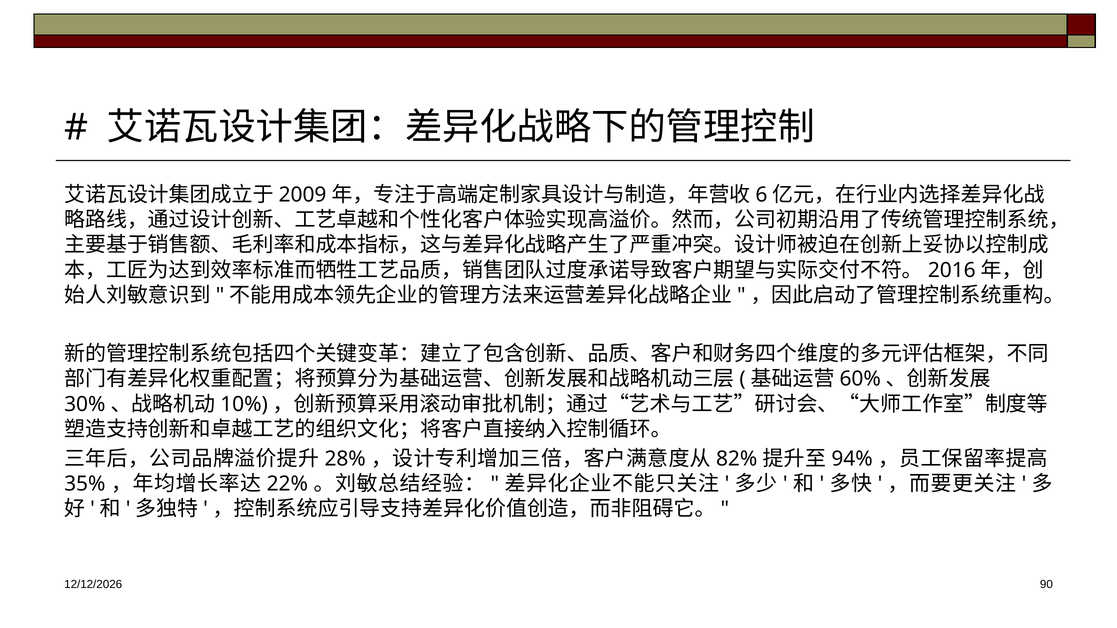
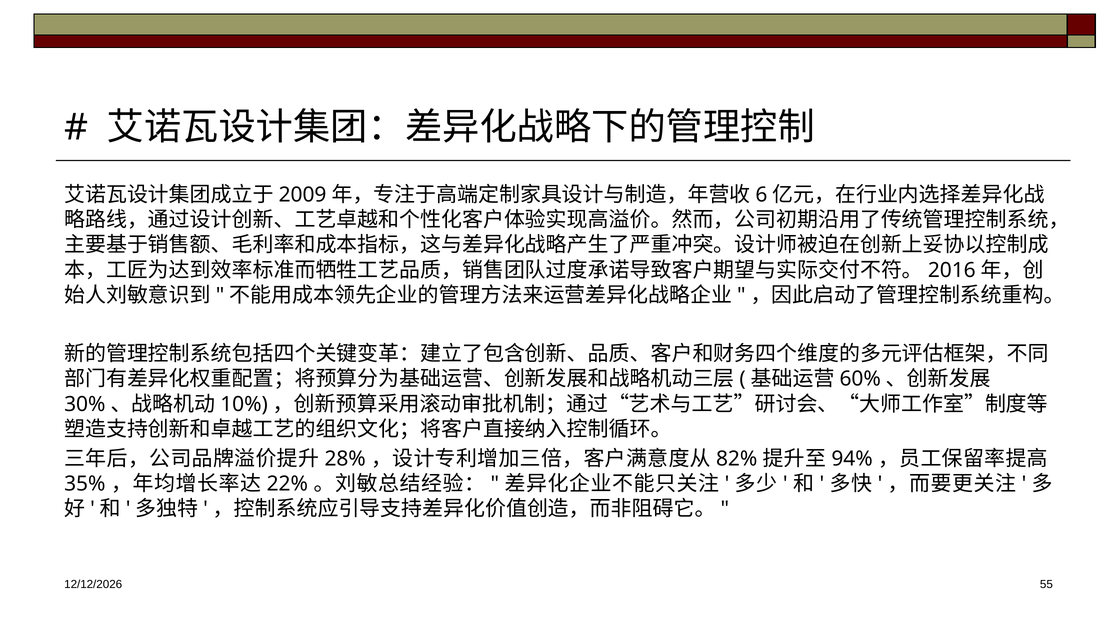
90: 90 -> 55 (1046, 584)
